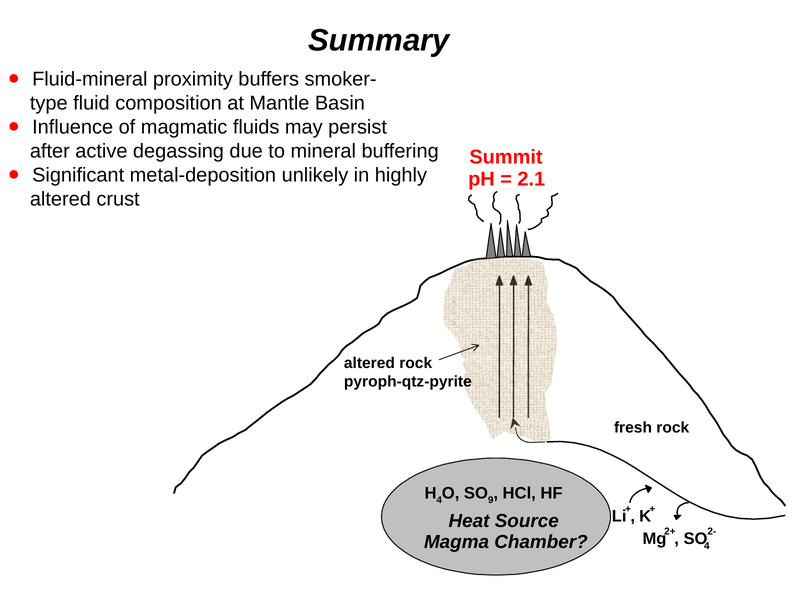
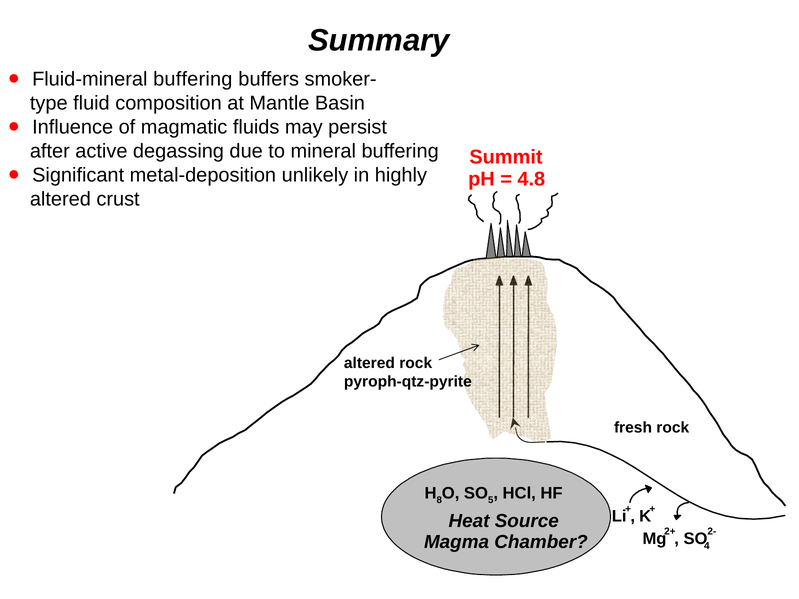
Fluid-mineral proximity: proximity -> buffering (193, 79)
2.1: 2.1 -> 4.8 (531, 179)
4: 4 -> 8 (439, 500)
9: 9 -> 5 (491, 500)
